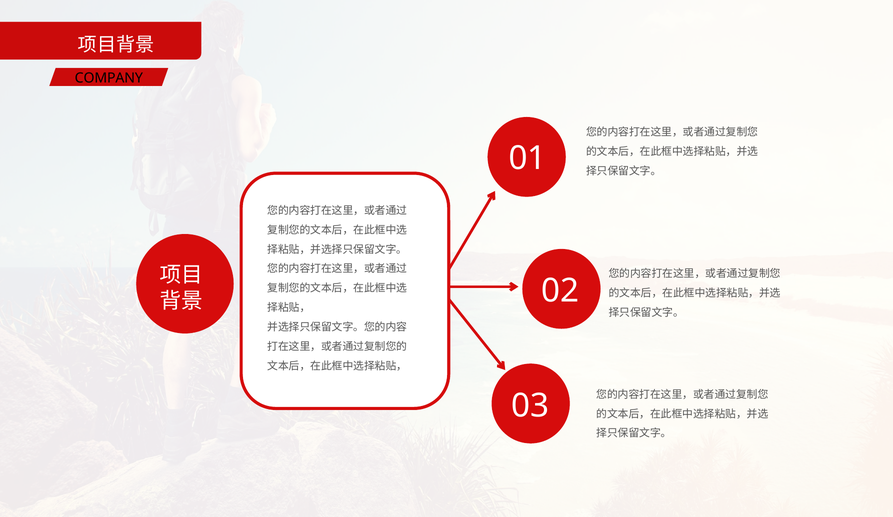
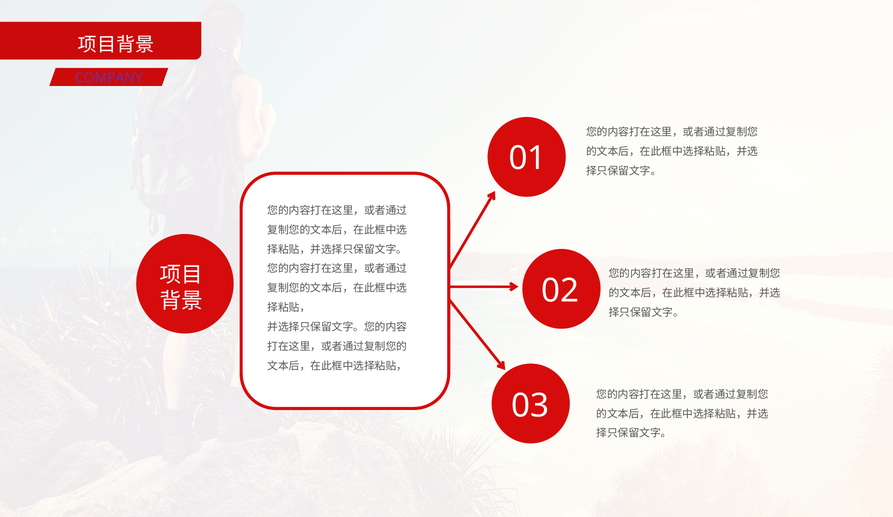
COMPANY colour: black -> purple (109, 78)
